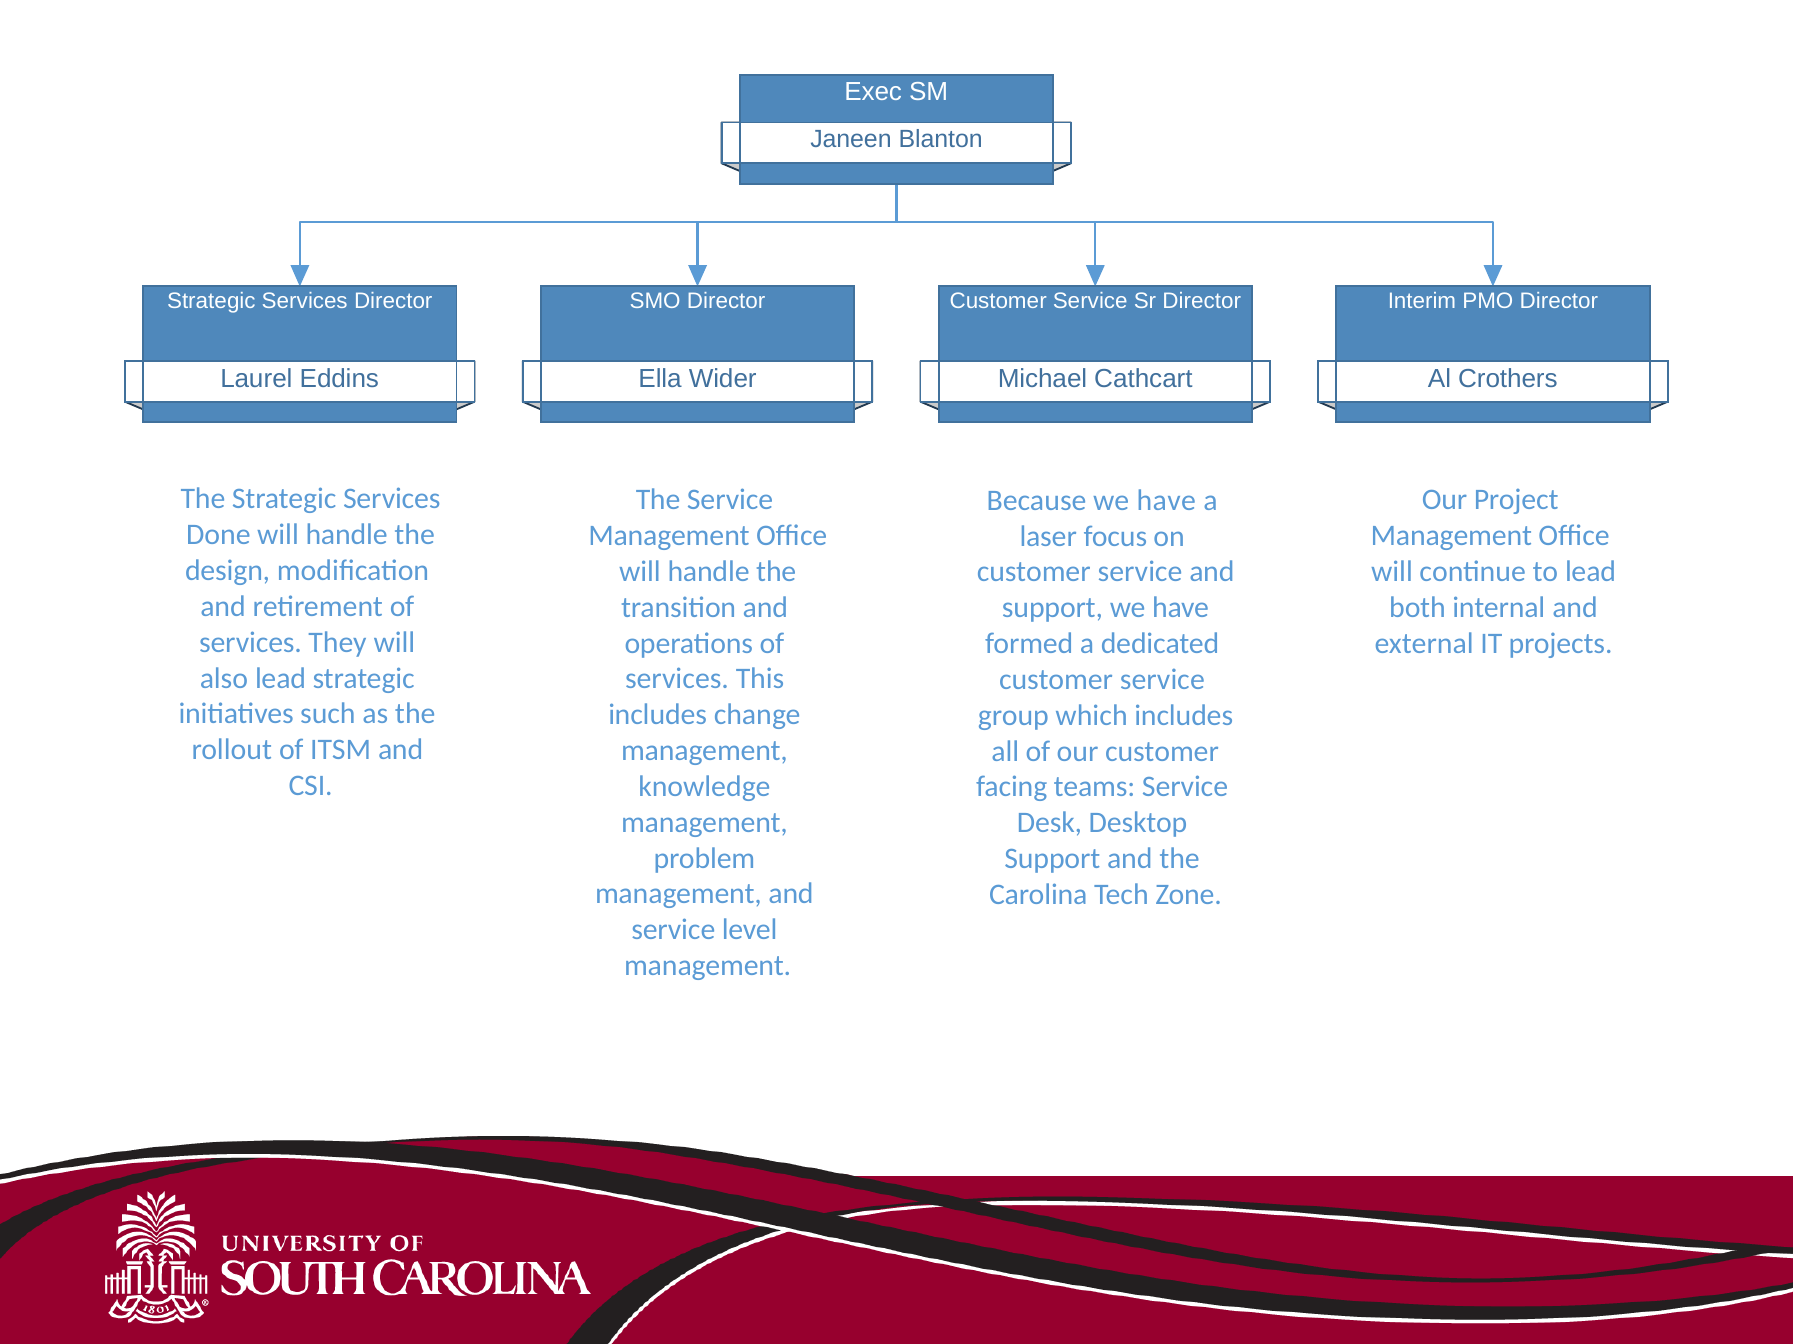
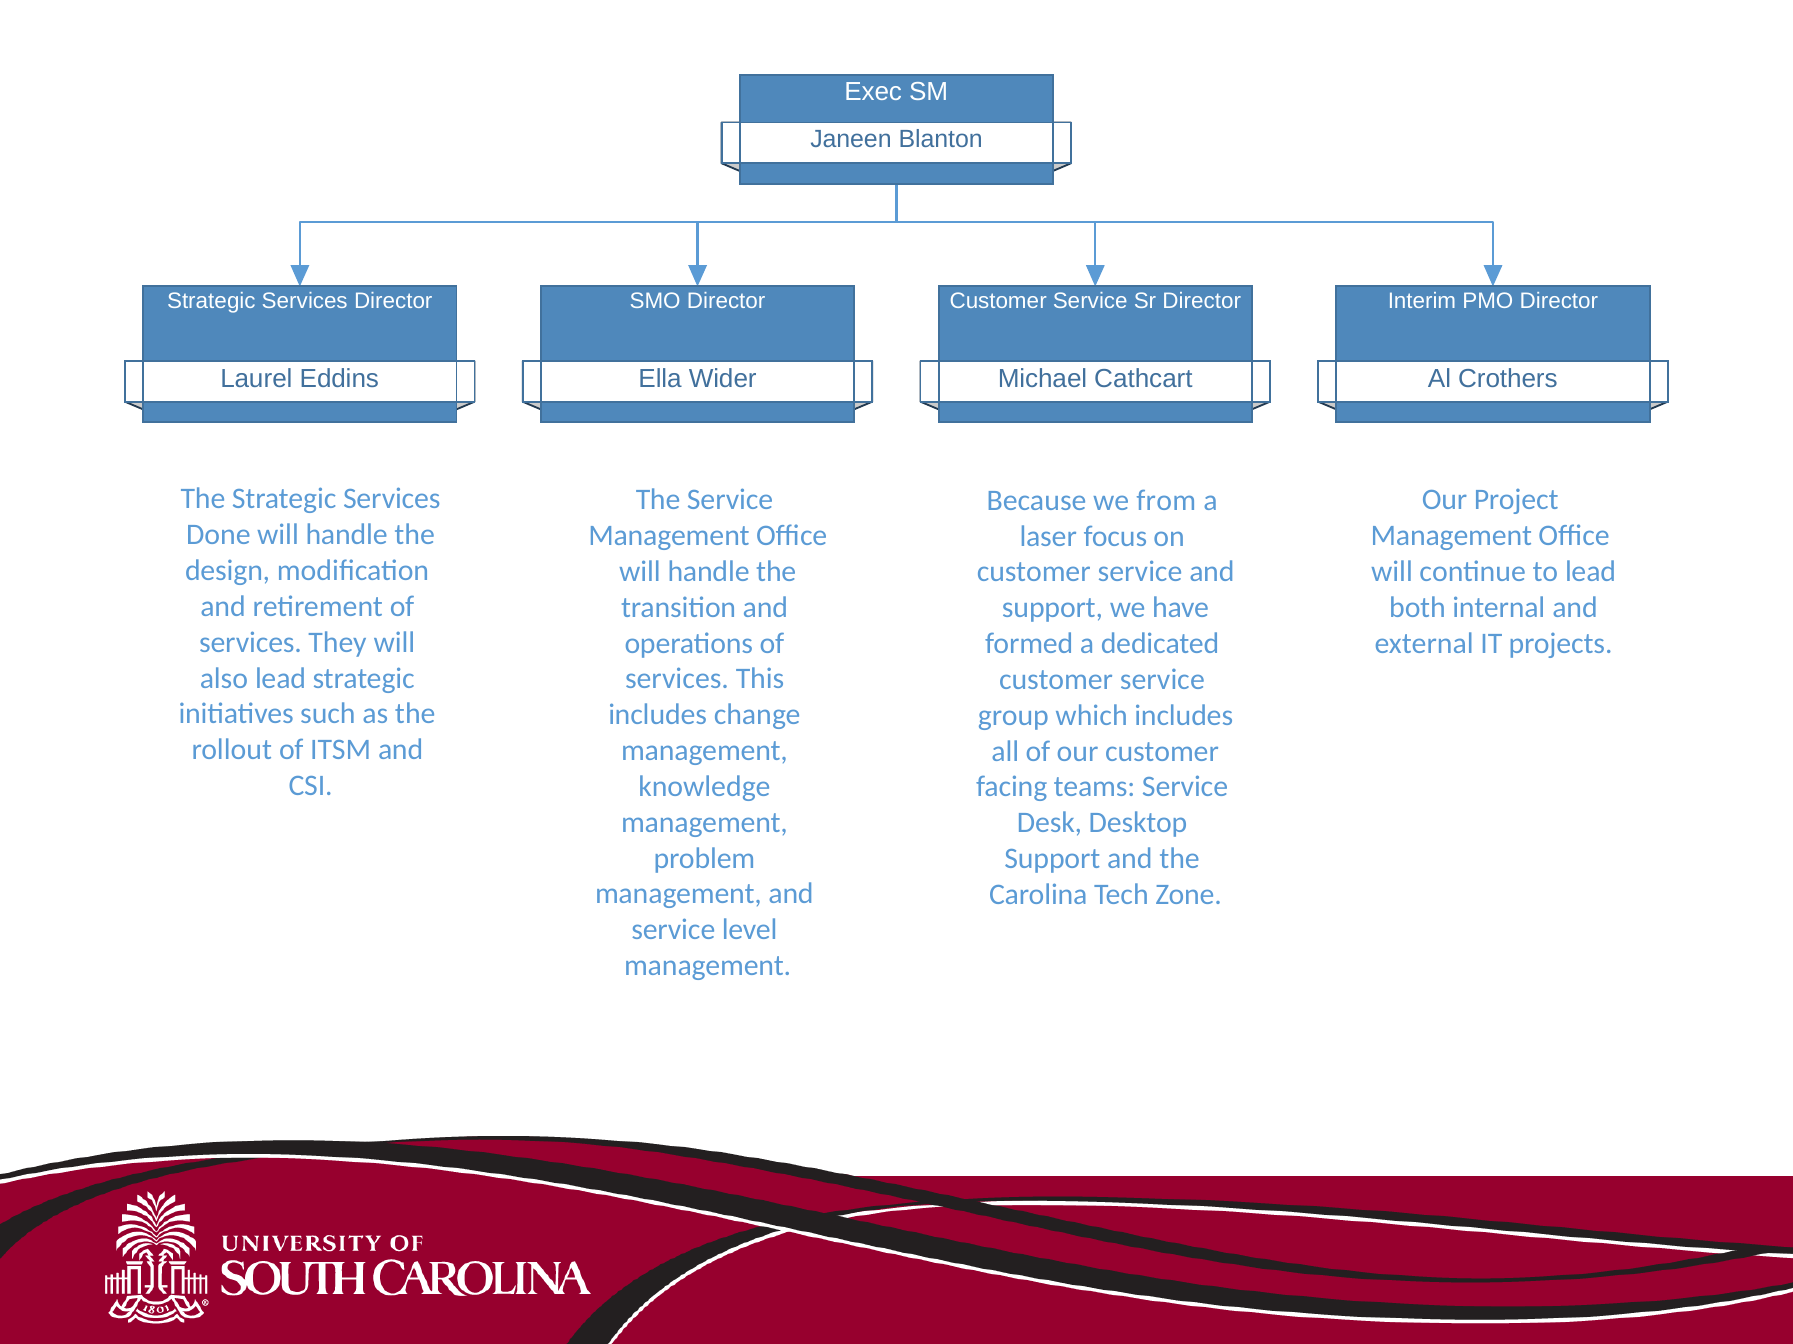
Because we have: have -> from (1166, 501)
